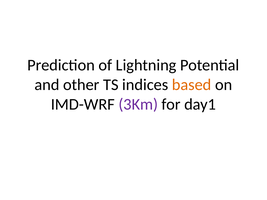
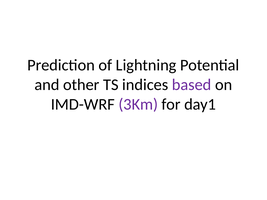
based colour: orange -> purple (192, 85)
